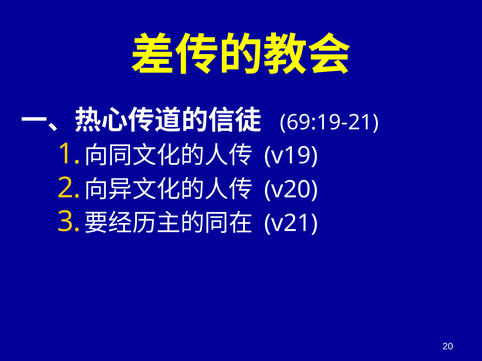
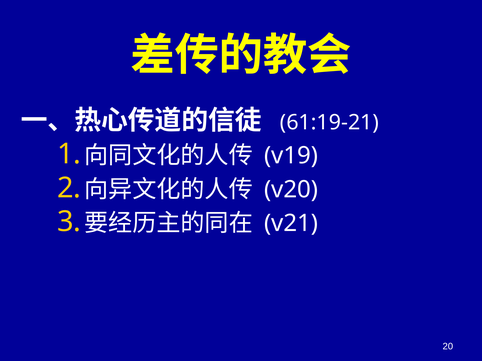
69:19-21: 69:19-21 -> 61:19-21 (329, 123)
